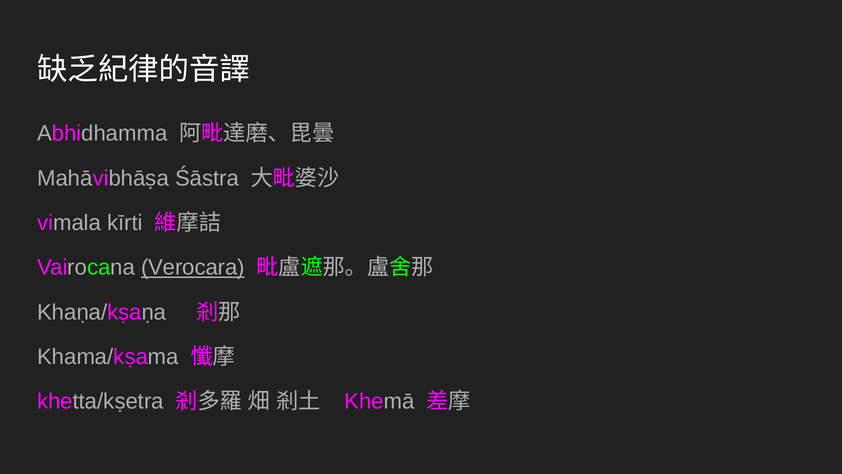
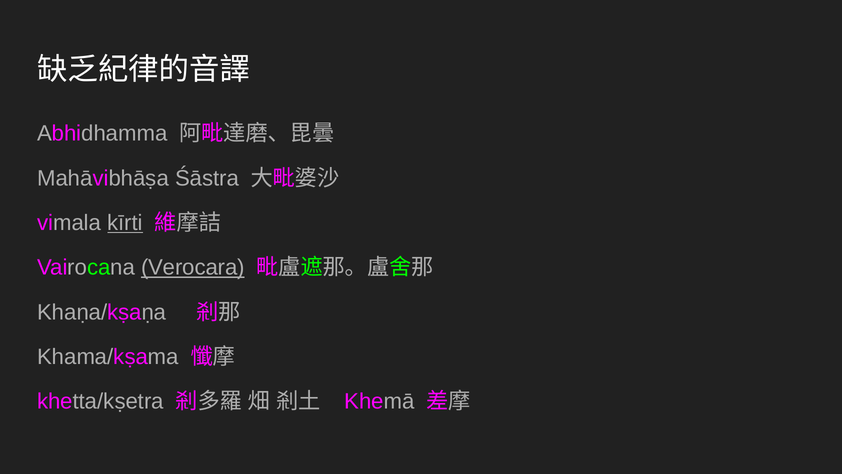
kīrti underline: none -> present (125, 223)
